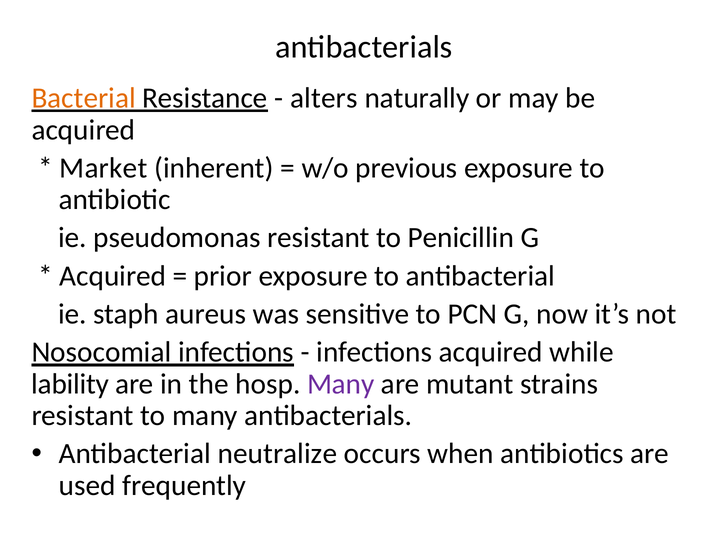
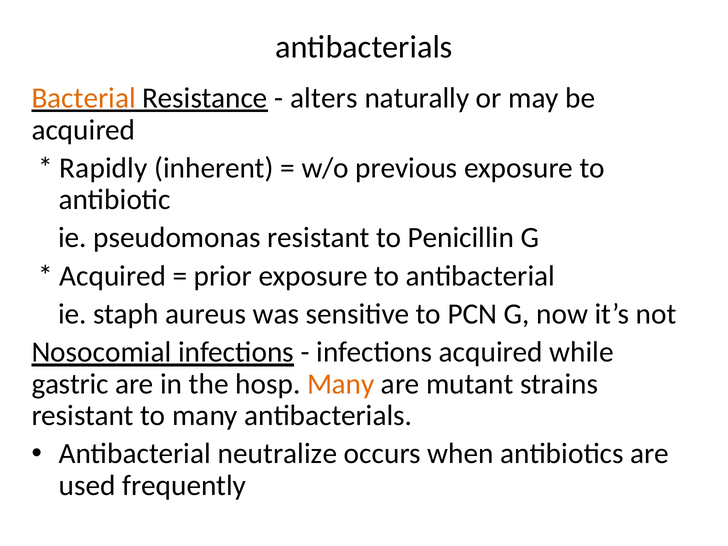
Market: Market -> Rapidly (103, 168)
lability: lability -> gastric (70, 384)
Many colour: purple -> orange (341, 384)
